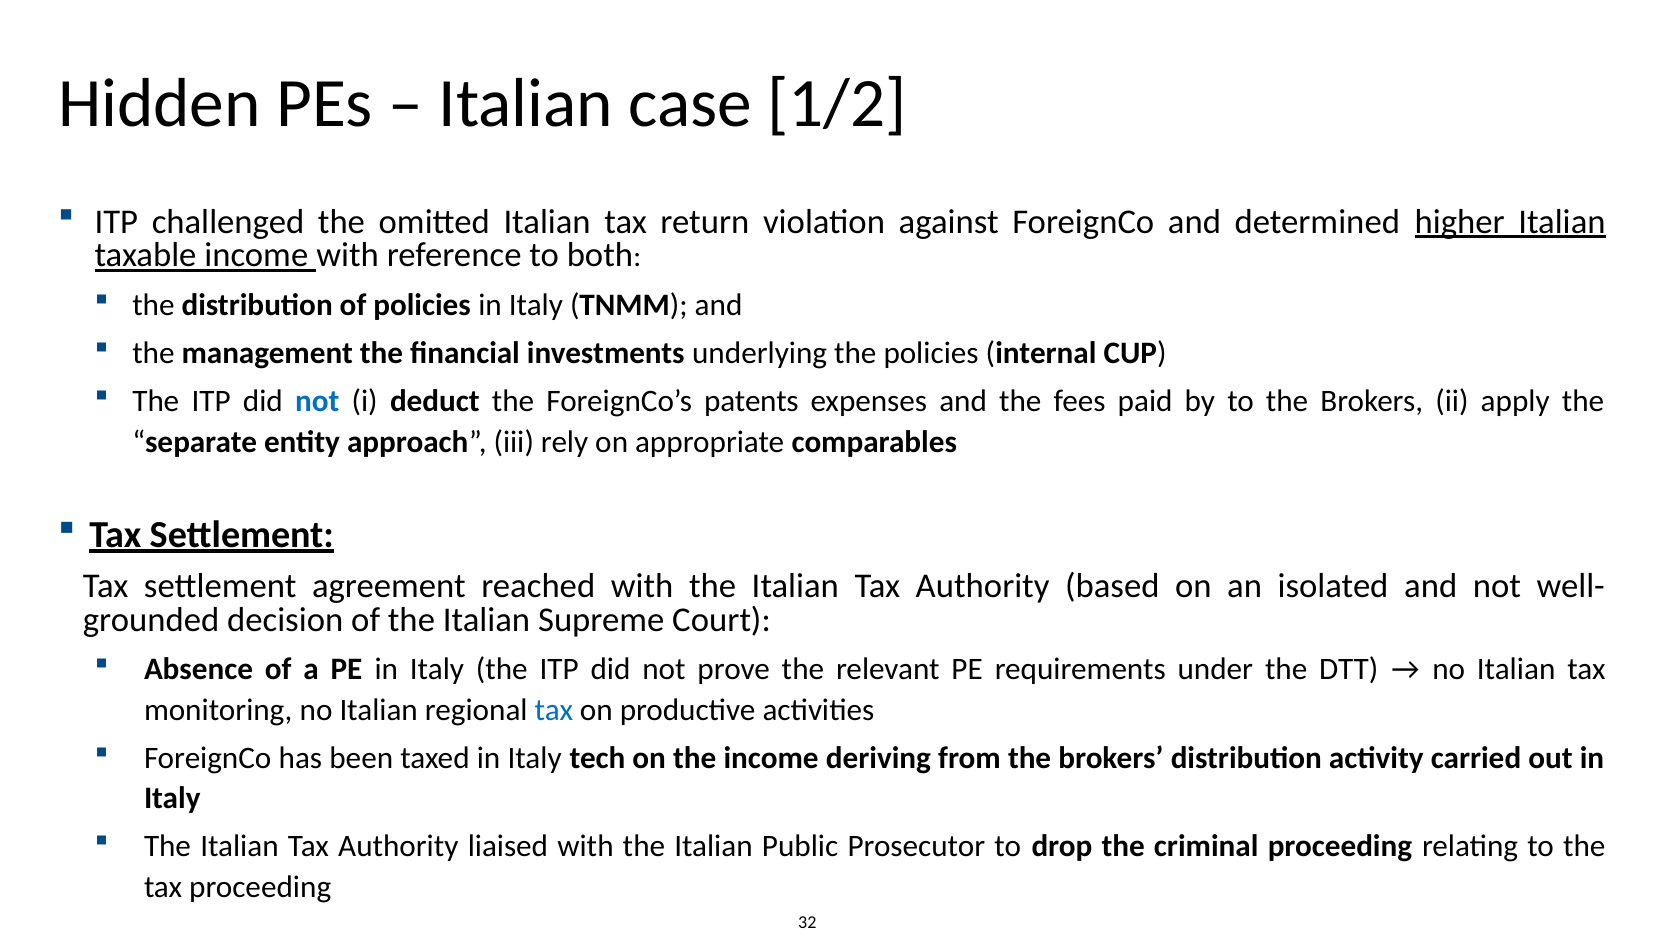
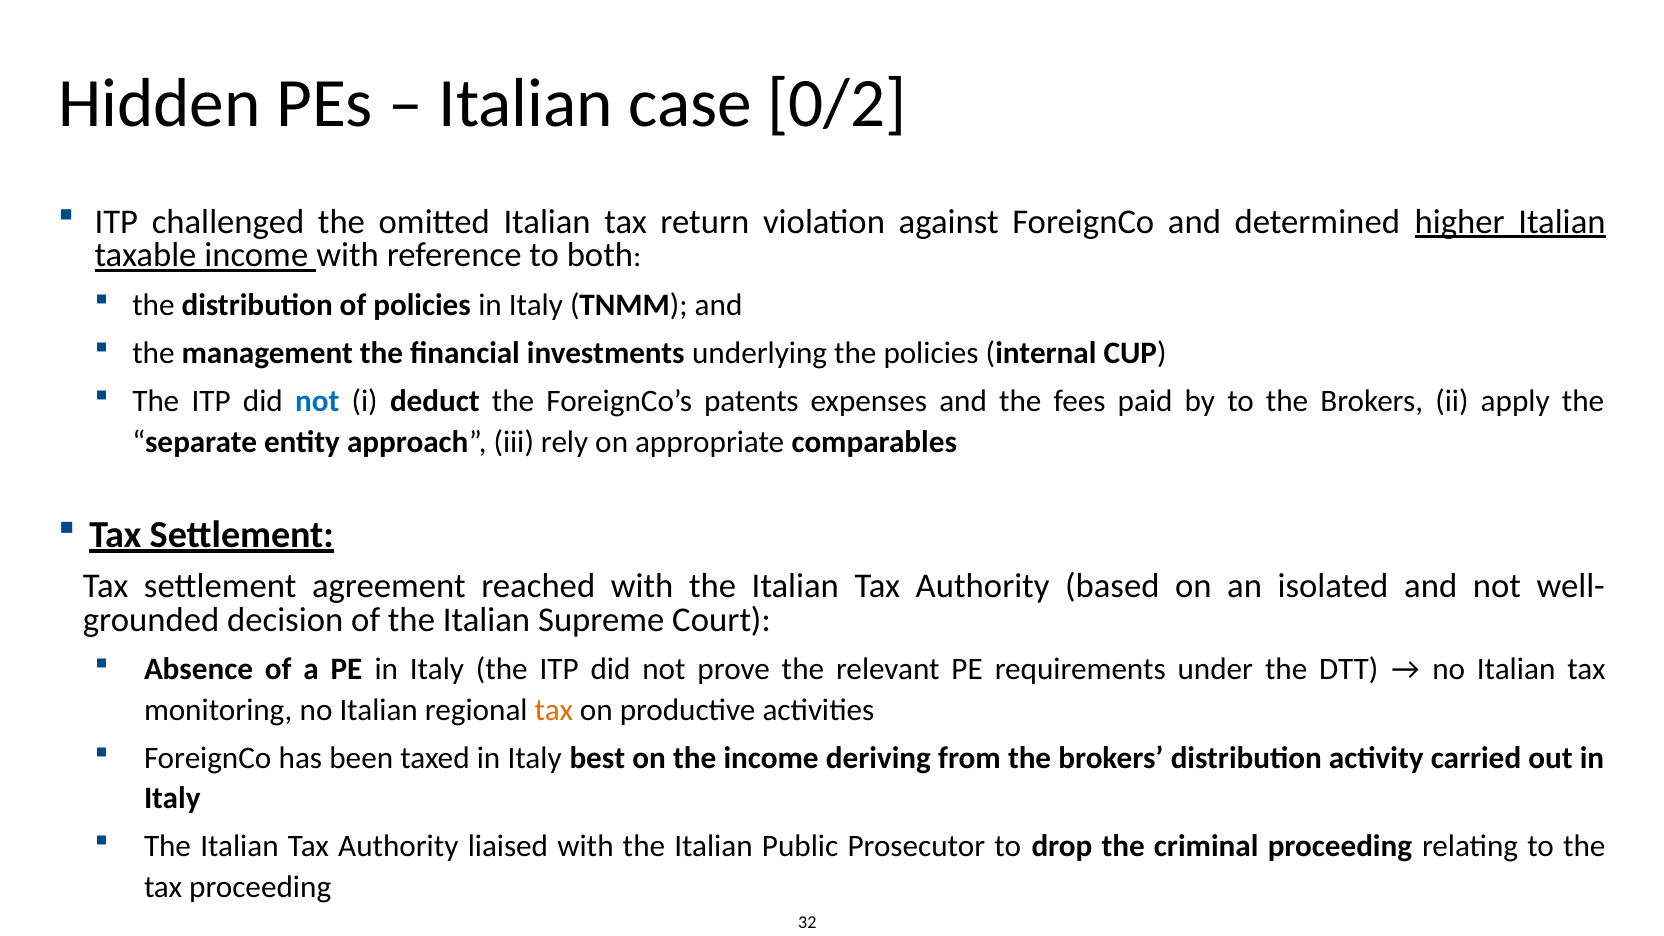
1/2: 1/2 -> 0/2 (837, 103)
tax colour: blue -> orange (554, 710)
tech: tech -> best (597, 758)
